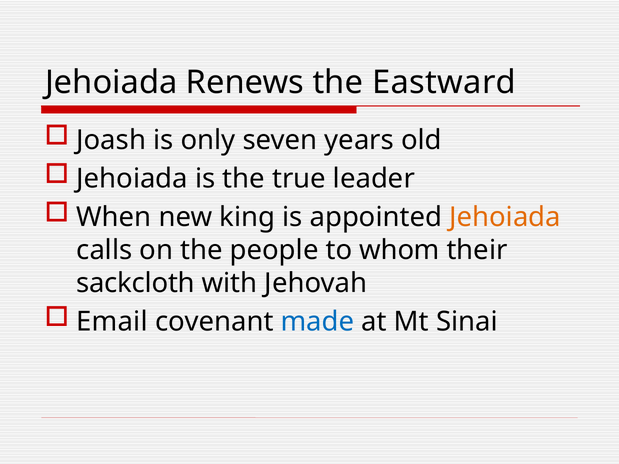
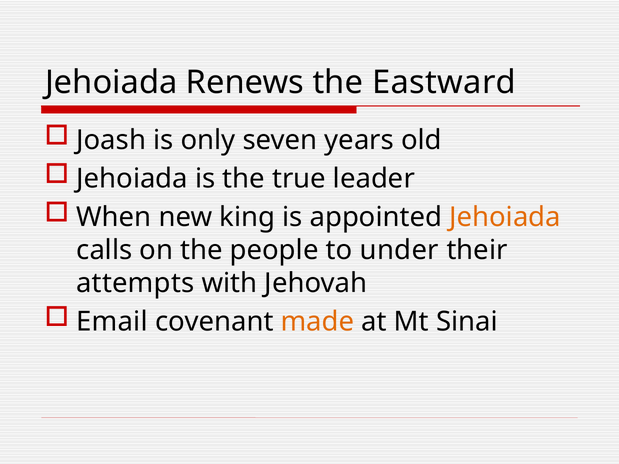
whom: whom -> under (399, 250)
sackcloth: sackcloth -> attempts (135, 283)
made colour: blue -> orange (317, 322)
